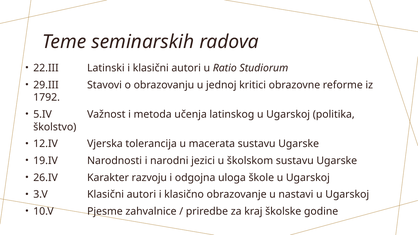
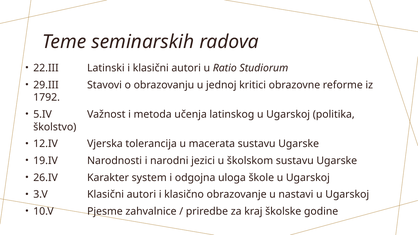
razvoju: razvoju -> system (149, 178)
